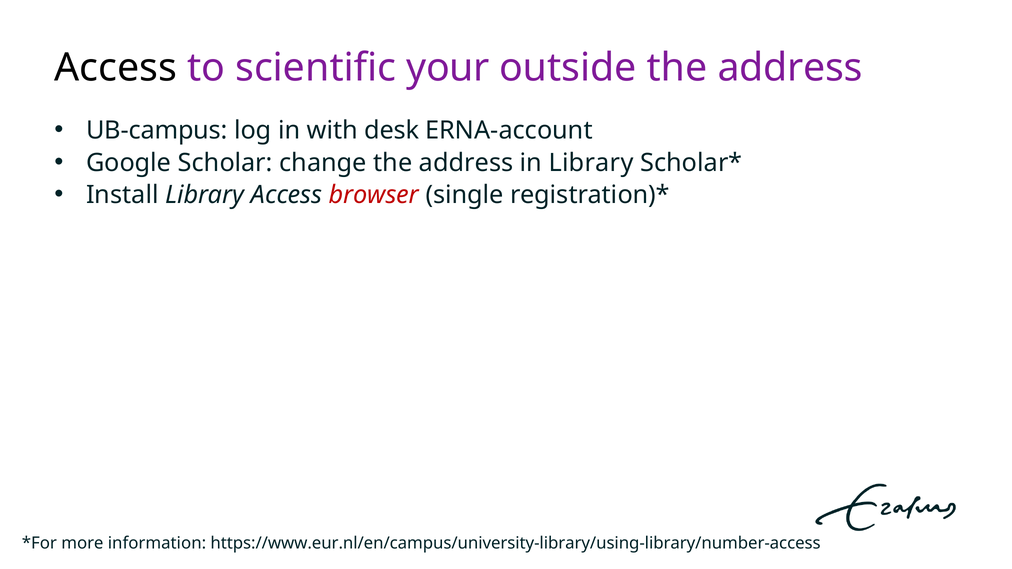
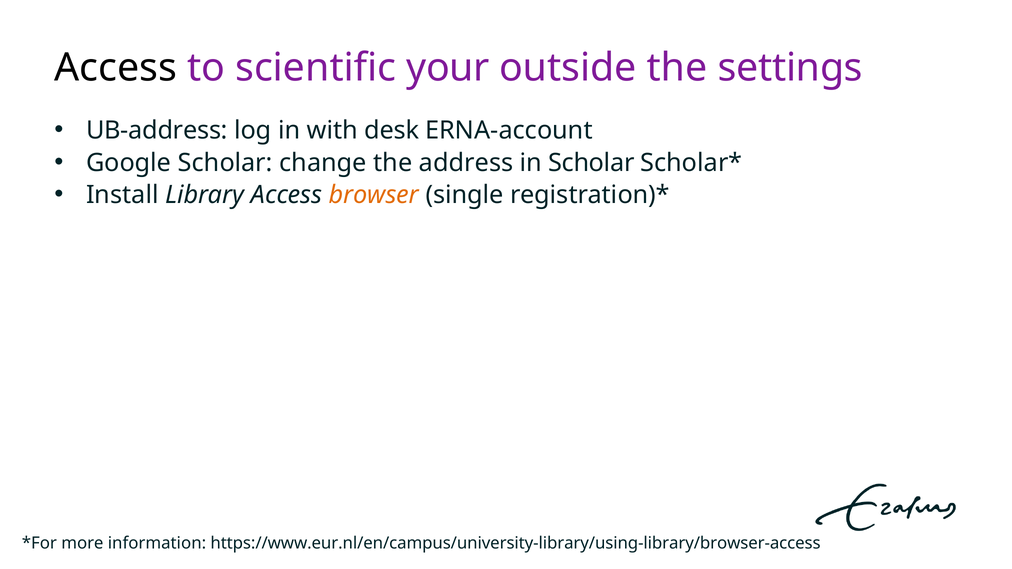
outside the address: address -> settings (790, 68)
UB-campus: UB-campus -> UB-address (157, 130)
in Library: Library -> Scholar (591, 163)
browser colour: red -> orange (374, 195)
https://www.eur.nl/en/campus/university-library/using-library/number-access: https://www.eur.nl/en/campus/university-library/using-library/number-access -> https://www.eur.nl/en/campus/university-library/using-library/browser-access (516, 543)
